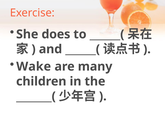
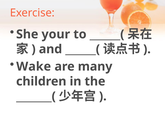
does: does -> your (56, 34)
